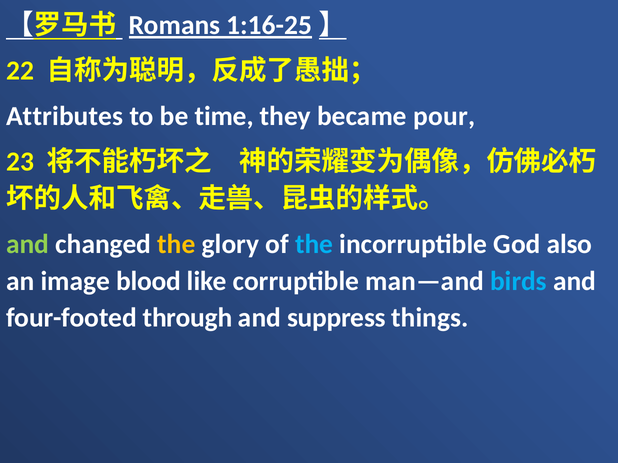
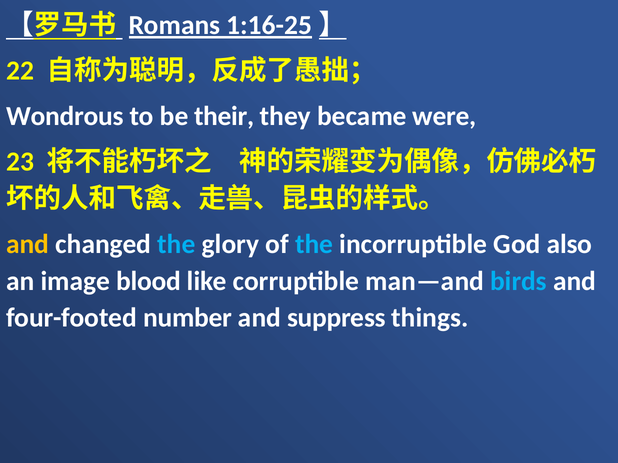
Attributes: Attributes -> Wondrous (65, 116)
time: time -> their (224, 116)
pour: pour -> were (444, 116)
and colour: light green -> yellow (28, 244)
the colour: yellow -> light blue (176, 244)
through: through -> number (188, 318)
